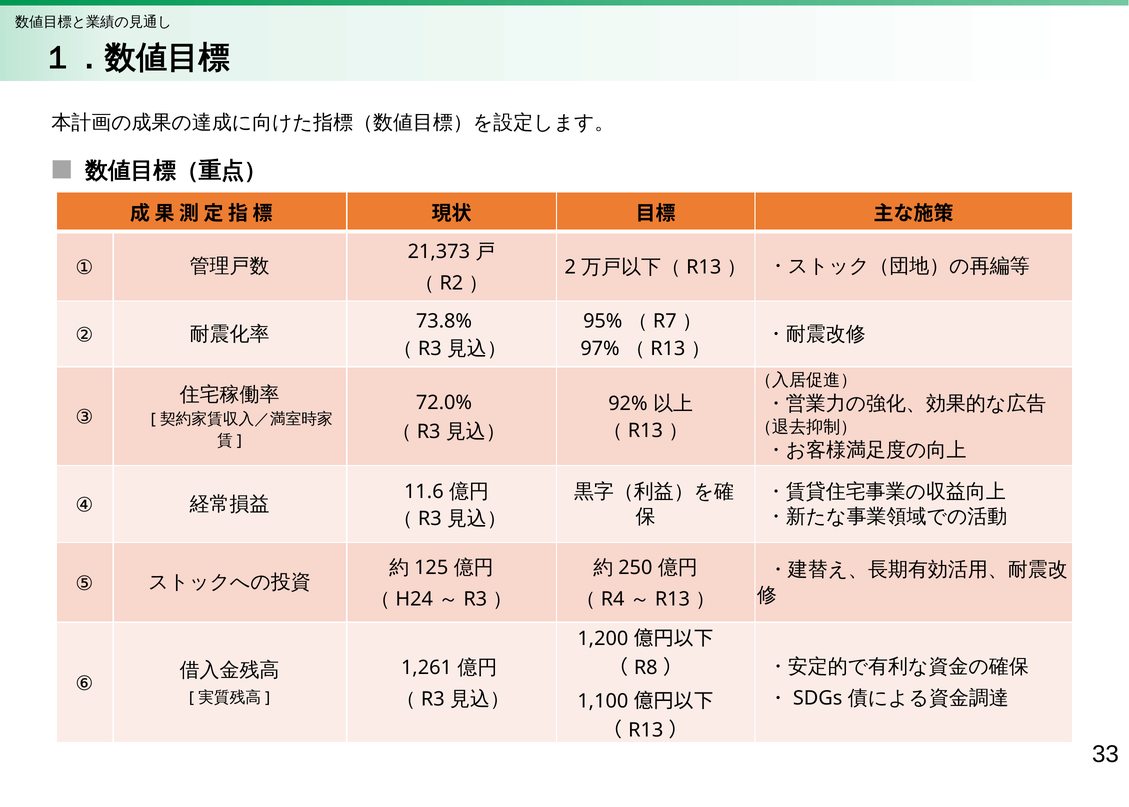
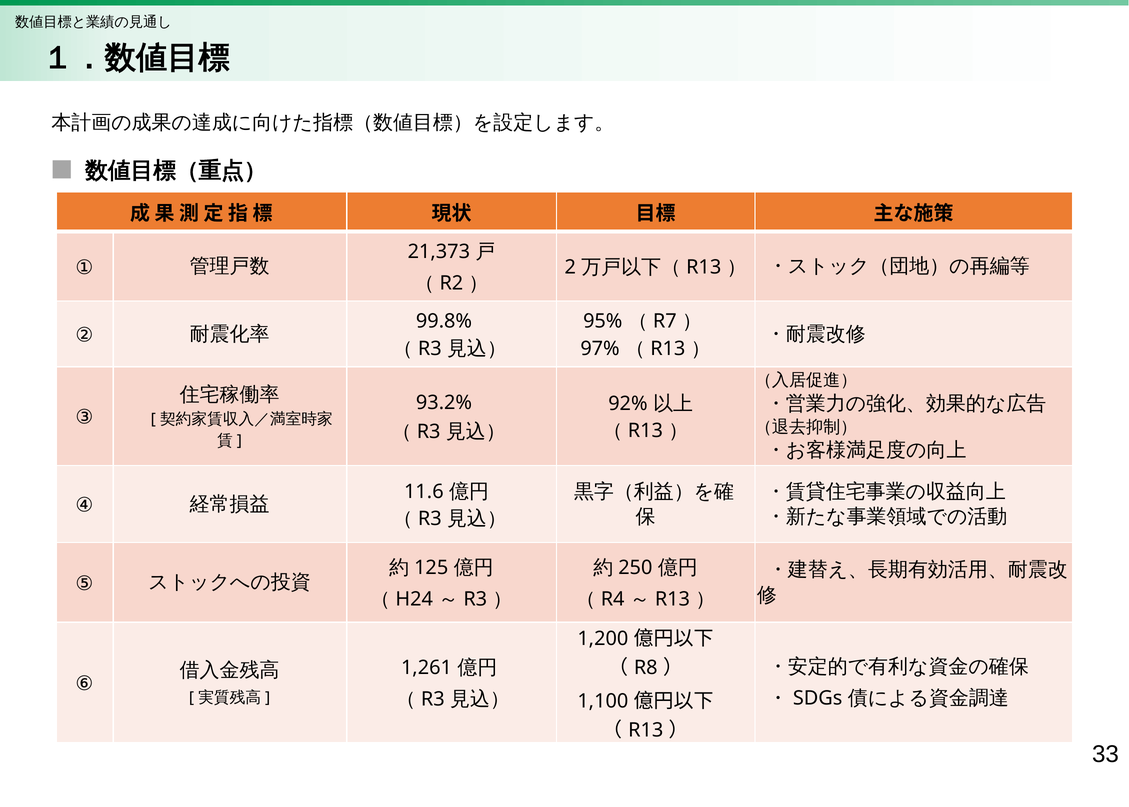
73.8%: 73.8% -> 99.8% (444, 321)
72.0%: 72.0% -> 93.2% (444, 402)
